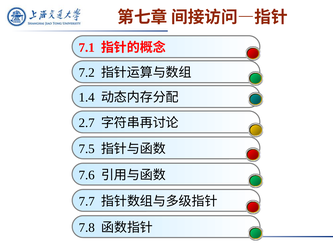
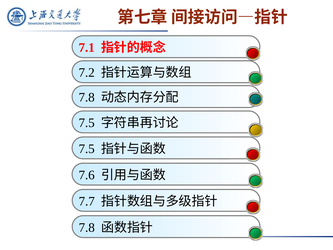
1.4: 1.4 -> 7.8 (87, 97)
2.7: 2.7 -> 7.5 (87, 123)
